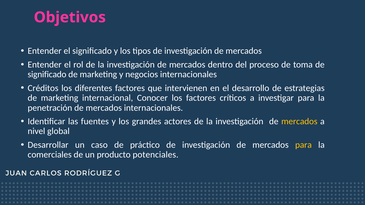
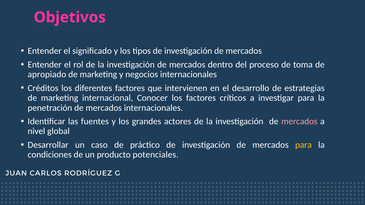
significado: significado -> apropiado (47, 75)
mercados colour: yellow -> pink (299, 122)
comerciales: comerciales -> condiciones (50, 155)
